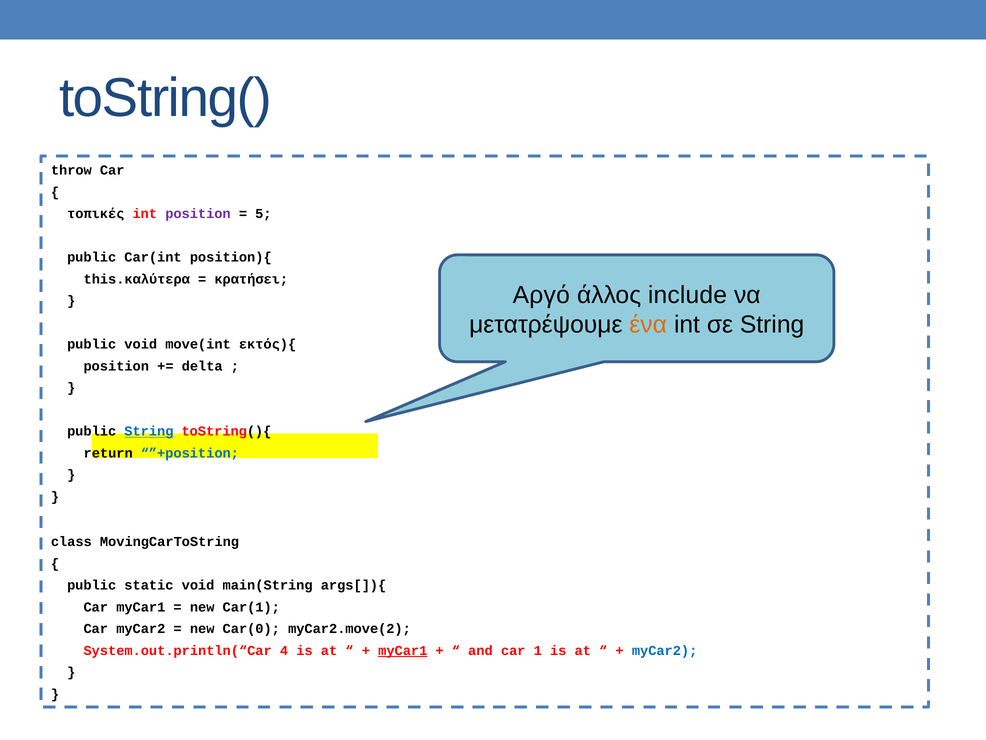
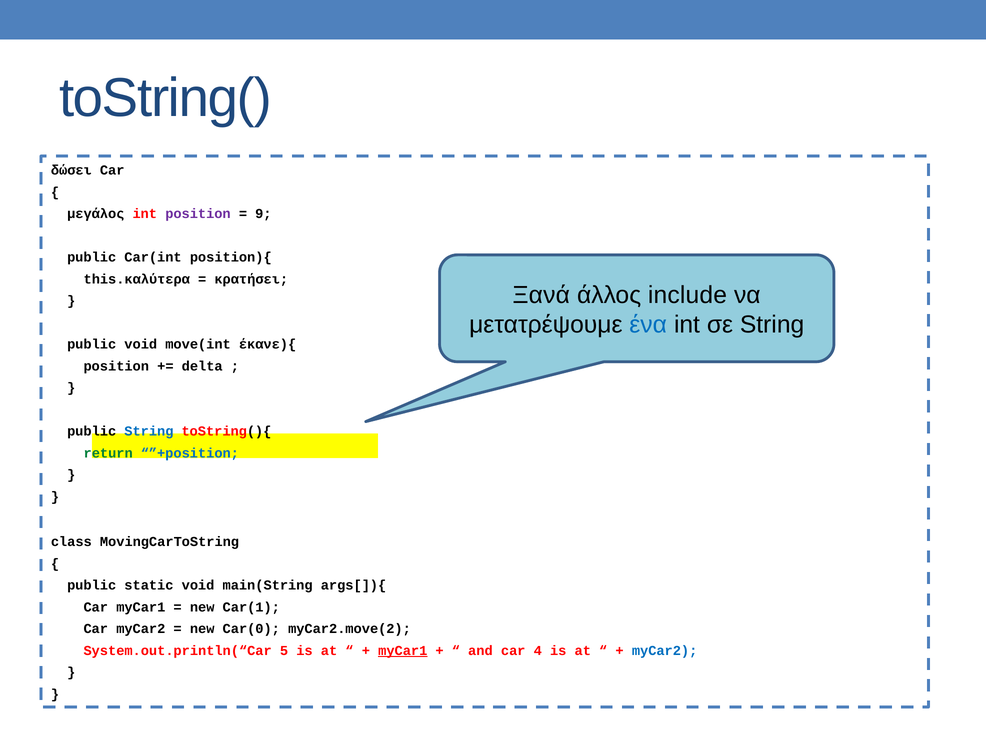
throw: throw -> δώσει (71, 170)
τοπικές: τοπικές -> μεγάλος (96, 214)
5: 5 -> 9 (263, 214)
Αργό: Αργό -> Ξανά (541, 295)
ένα colour: orange -> blue (648, 325)
εκτός){: εκτός){ -> έκανε){ (268, 344)
String underline: present -> none (149, 431)
return colour: black -> green (108, 453)
4: 4 -> 5 (284, 650)
1: 1 -> 4 (538, 650)
